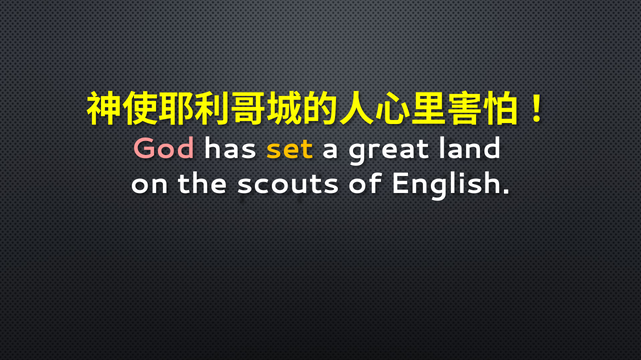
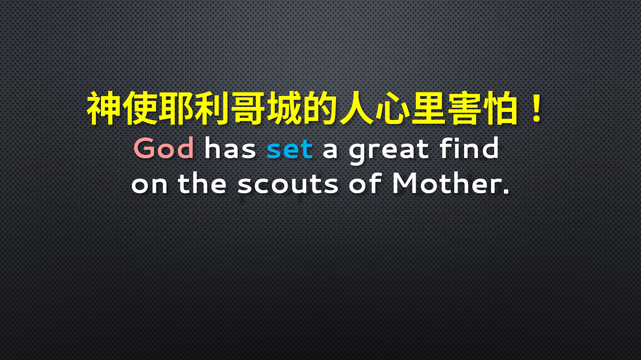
set colour: yellow -> light blue (290, 149)
land: land -> find (469, 149)
English: English -> Mother (450, 184)
